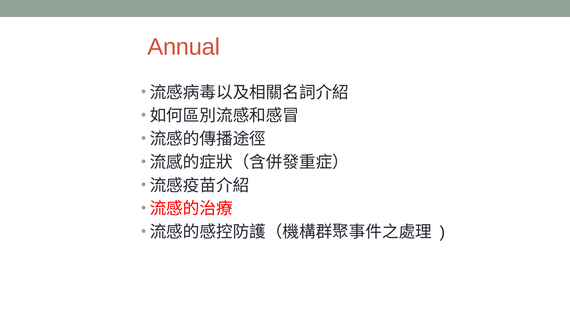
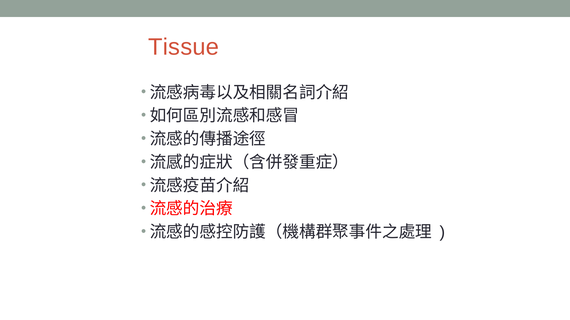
Annual: Annual -> Tissue (184, 47)
